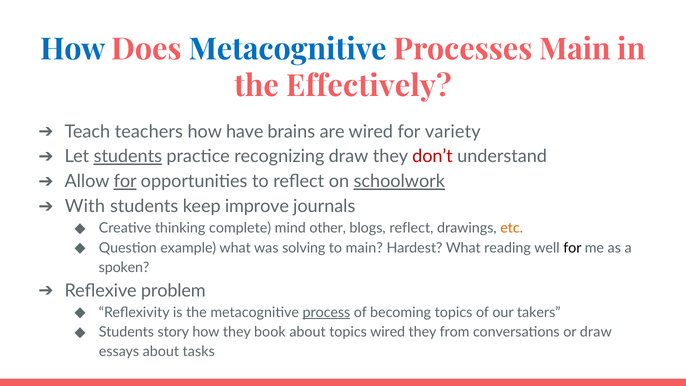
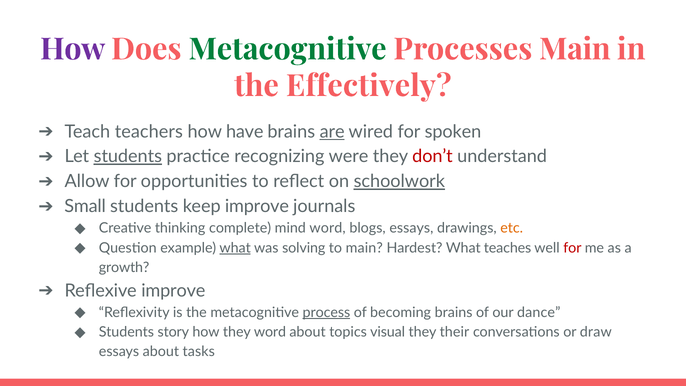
How colour: blue -> purple (73, 49)
Metacognitive colour: blue -> green (288, 49)
are underline: none -> present (332, 131)
variety: variety -> spoken (453, 131)
recognizing draw: draw -> were (348, 156)
for underline: present -> none (125, 181)
With: With -> Small (85, 206)
mind other: other -> word (328, 228)
blogs reflect: reflect -> essays (411, 228)
what underline: none -> present (235, 248)
reading: reading -> teaches (508, 248)
for colour: black -> red (572, 248)
spoken: spoken -> growth (124, 268)
Reflexive problem: problem -> improve (173, 290)
becoming topics: topics -> brains (454, 312)
takers: takers -> dance (539, 312)
they book: book -> word (270, 332)
topics wired: wired -> visual (388, 332)
from: from -> their (454, 332)
